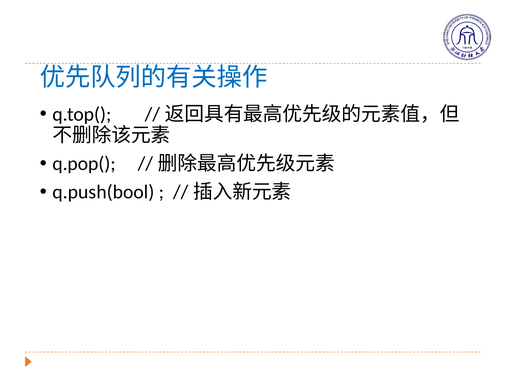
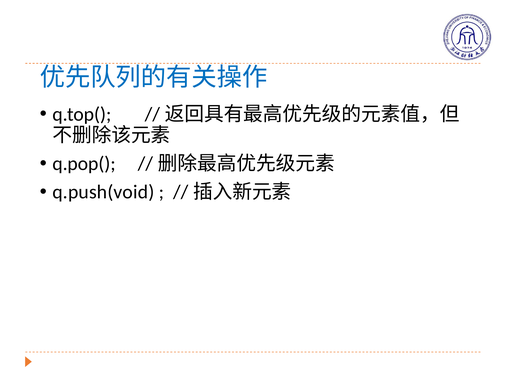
q.push(bool: q.push(bool -> q.push(void (103, 192)
